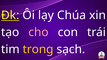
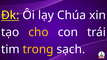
cho colour: pink -> yellow (38, 32)
